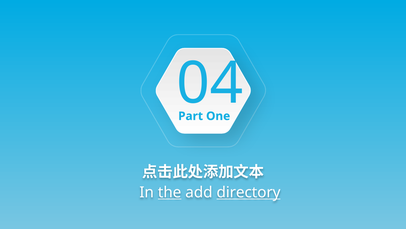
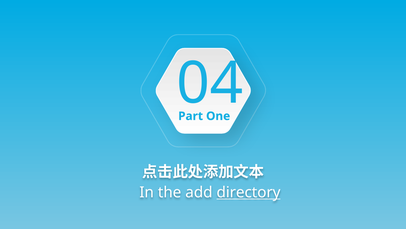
the underline: present -> none (170, 192)
